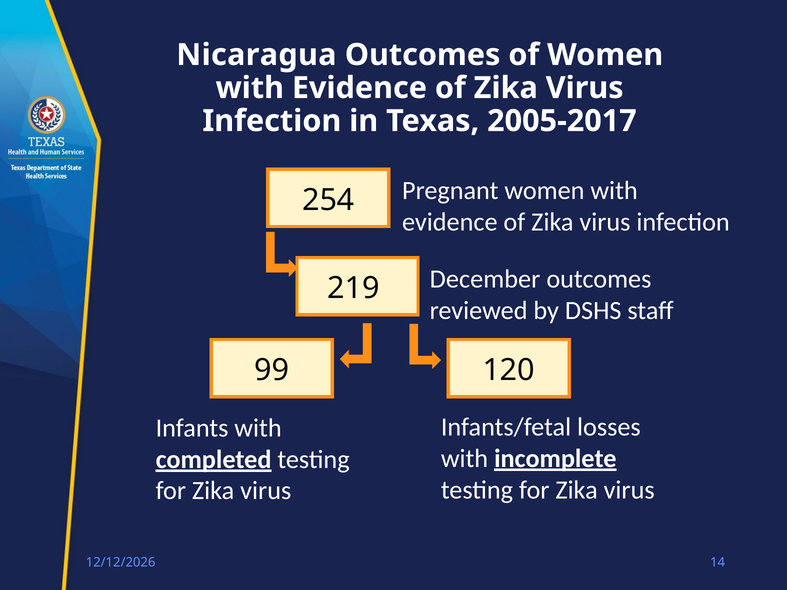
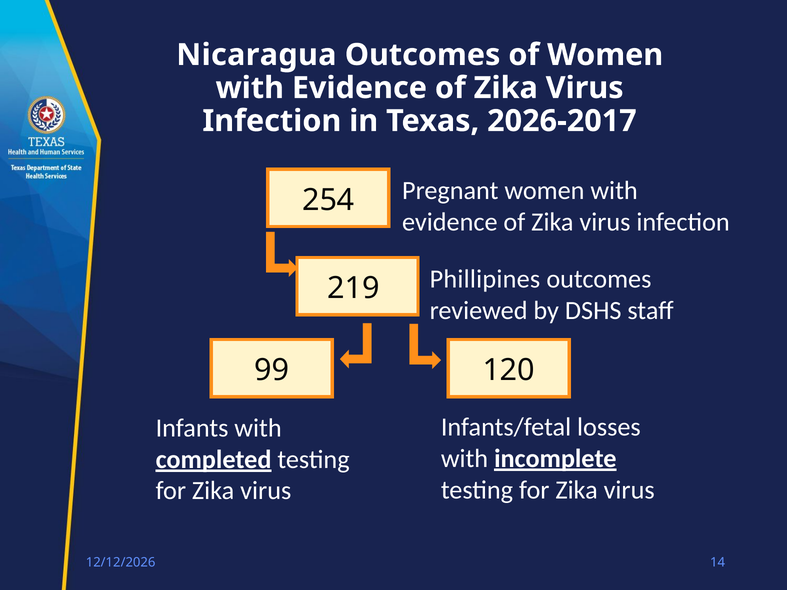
2005-2017: 2005-2017 -> 2026-2017 (562, 121)
December: December -> Phillipines (485, 279)
